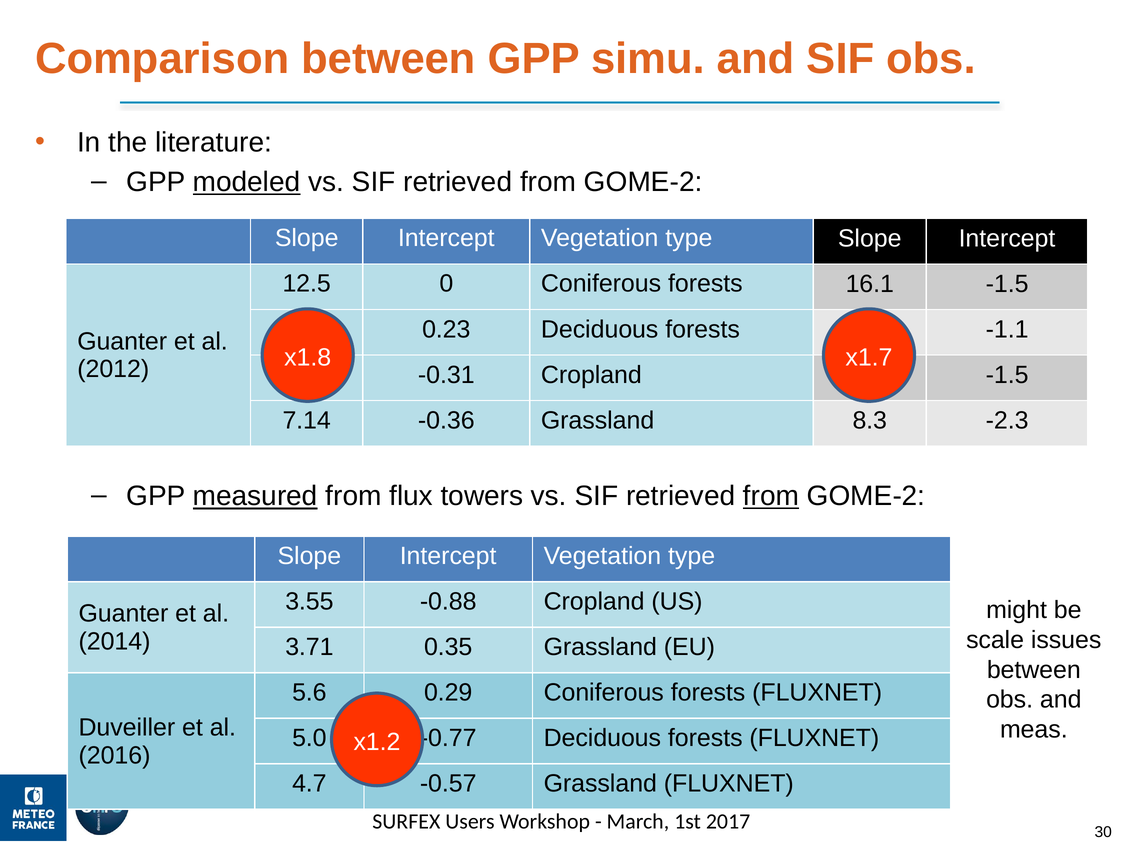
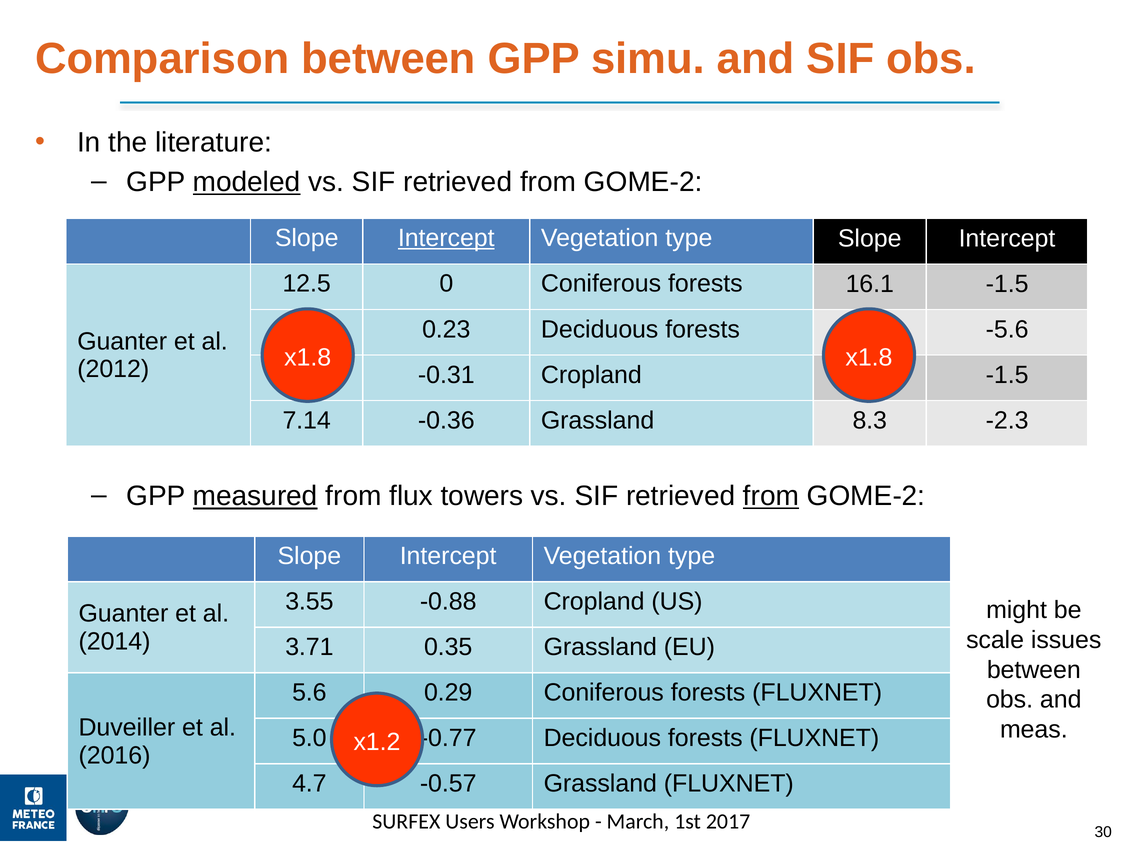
Intercept underline: none -> present (446, 238)
-1.1: -1.1 -> -5.6 (1007, 329)
x1.8 x1.7: x1.7 -> x1.8 (869, 358)
